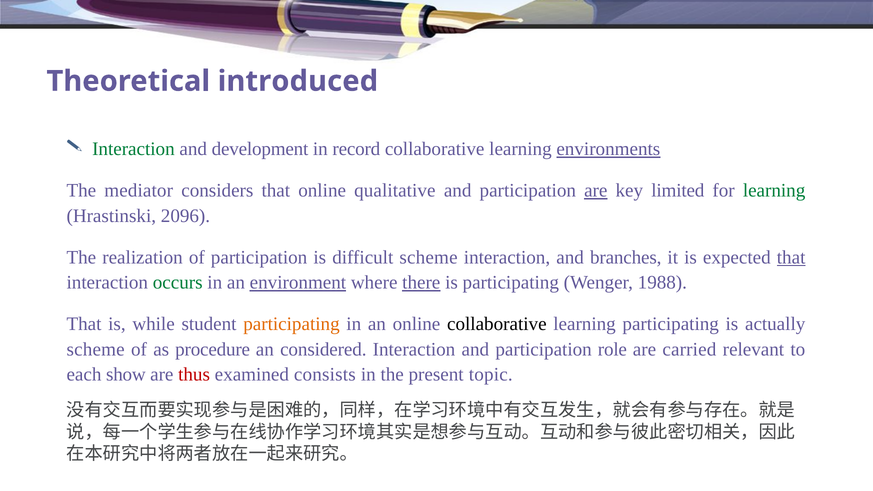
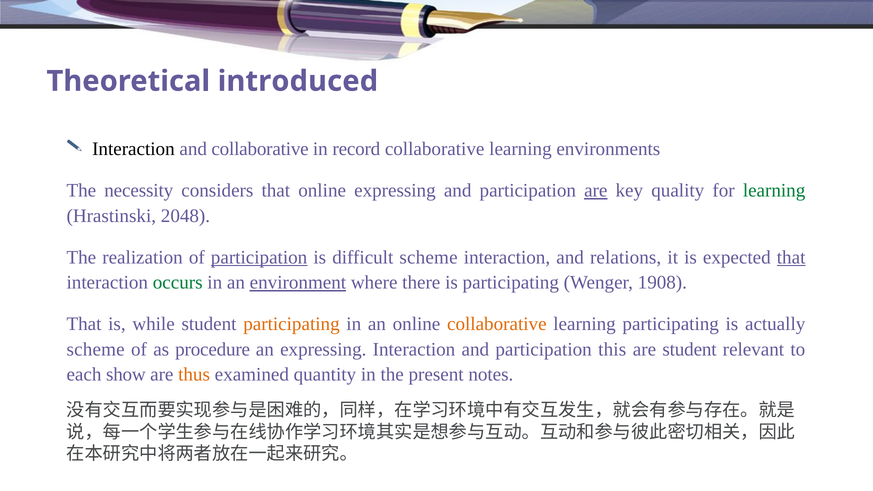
Interaction colour: green -> black (133, 149)
and development: development -> collaborative (260, 149)
environments underline: present -> none (608, 149)
mediator: mediator -> necessity (139, 191)
online qualitative: qualitative -> expressing (395, 191)
limited: limited -> quality (678, 191)
2096: 2096 -> 2048 (185, 216)
participation underline: none -> present (259, 257)
branches: branches -> relations (626, 257)
there underline: present -> none (421, 283)
1988: 1988 -> 1908 (662, 283)
collaborative colour: black -> orange (497, 324)
an considered: considered -> expressing (323, 349)
role: role -> this (612, 349)
are carried: carried -> student (690, 349)
thus colour: red -> orange (194, 374)
consists: consists -> quantity (325, 374)
topic: topic -> notes (491, 374)
